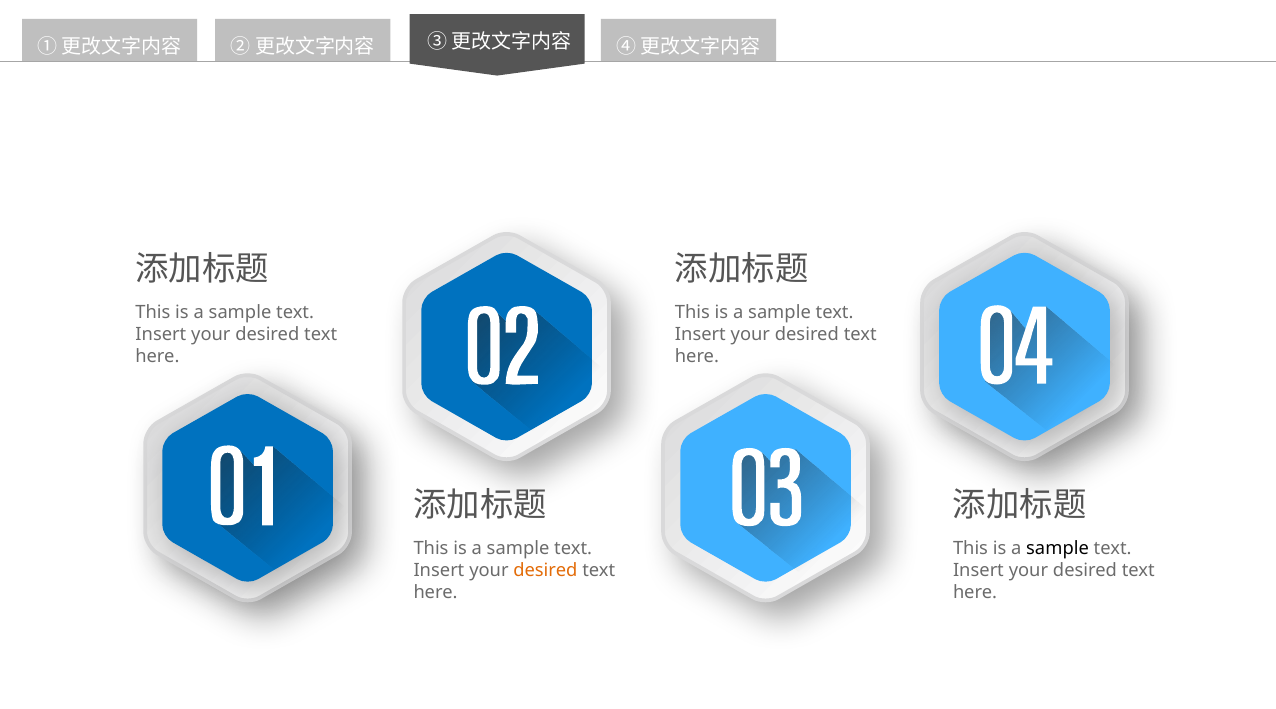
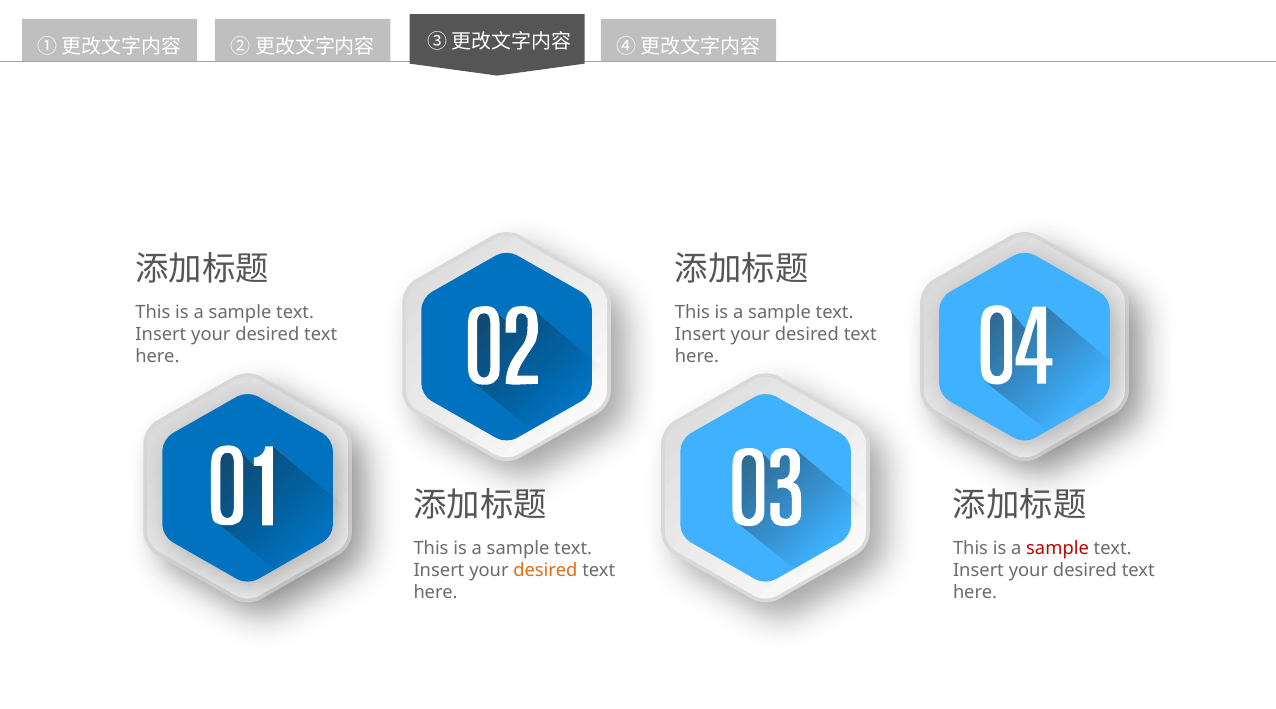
sample colour: black -> red (1058, 548)
